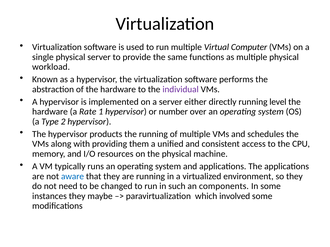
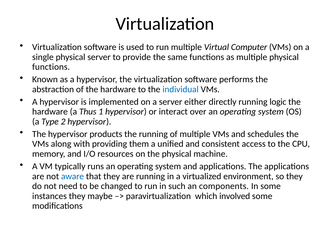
workload: workload -> functions (51, 67)
individual colour: purple -> blue (181, 89)
level: level -> logic (278, 102)
Rate: Rate -> Thus (88, 112)
number: number -> interact (173, 112)
